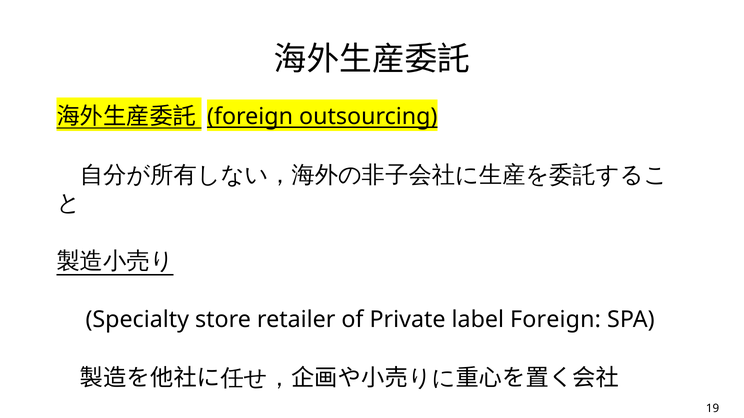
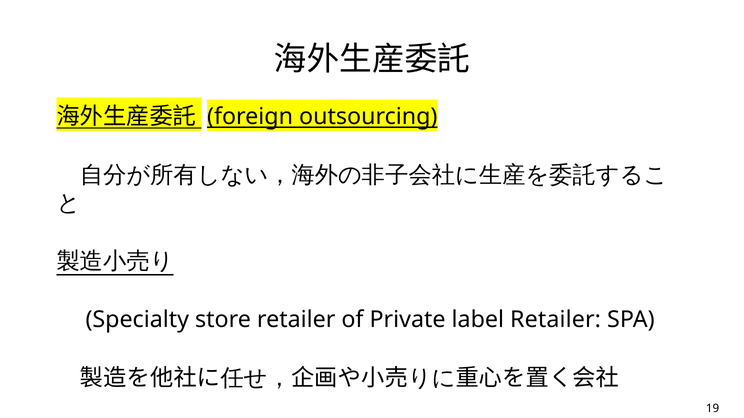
label Foreign: Foreign -> Retailer (556, 320)
